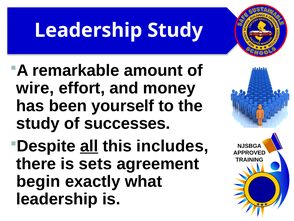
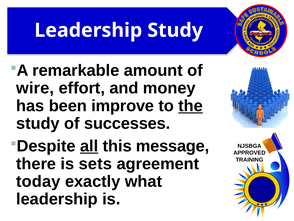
yourself: yourself -> improve (123, 106)
the underline: none -> present (191, 106)
includes: includes -> message (173, 146)
begin: begin -> today (38, 181)
